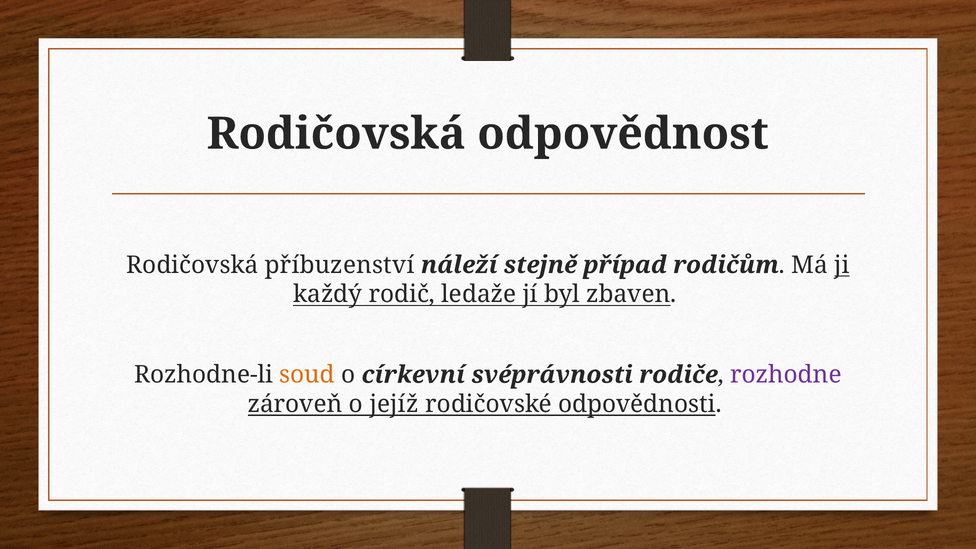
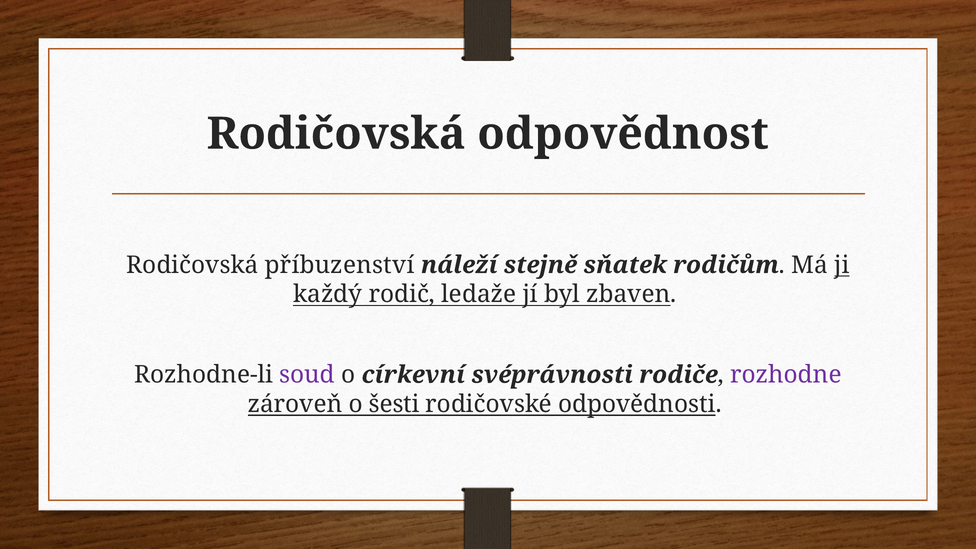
případ: případ -> sňatek (625, 265)
soud colour: orange -> purple (307, 375)
jejíž: jejíž -> šesti (394, 404)
